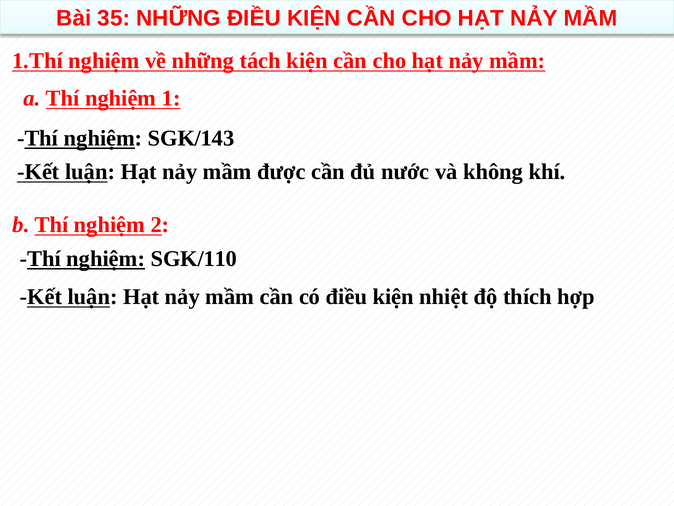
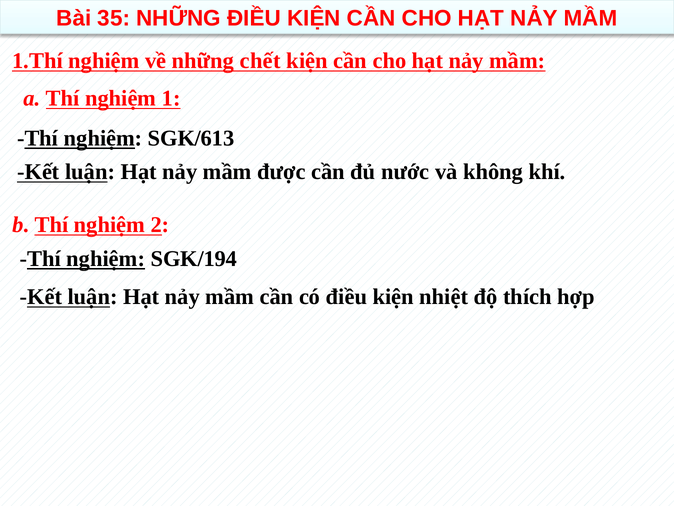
tách: tách -> chết (260, 61)
SGK/143: SGK/143 -> SGK/613 (191, 138)
SGK/110: SGK/110 -> SGK/194 (194, 258)
